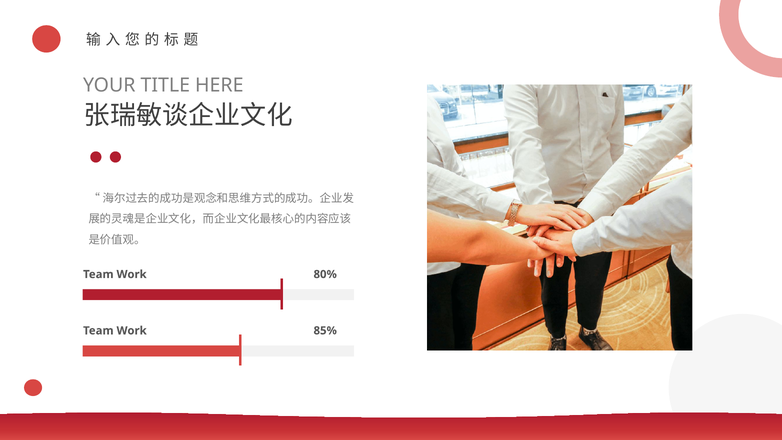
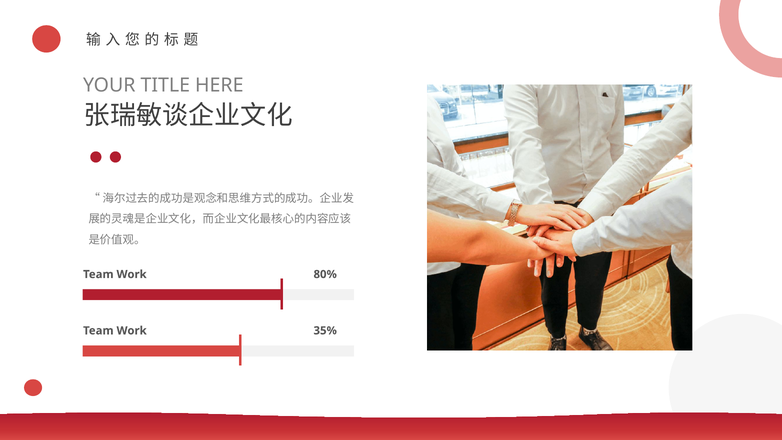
85%: 85% -> 35% (325, 331)
